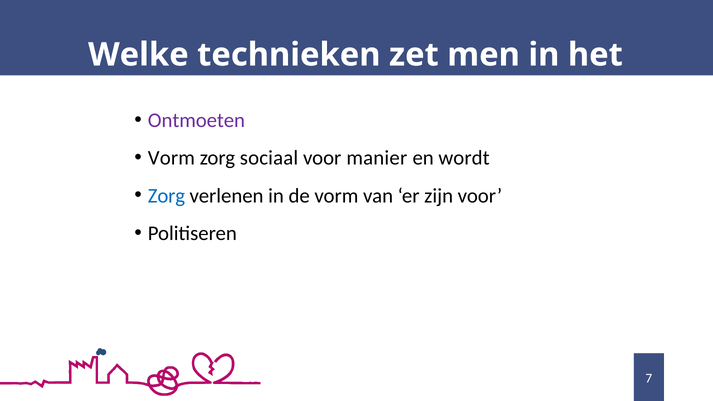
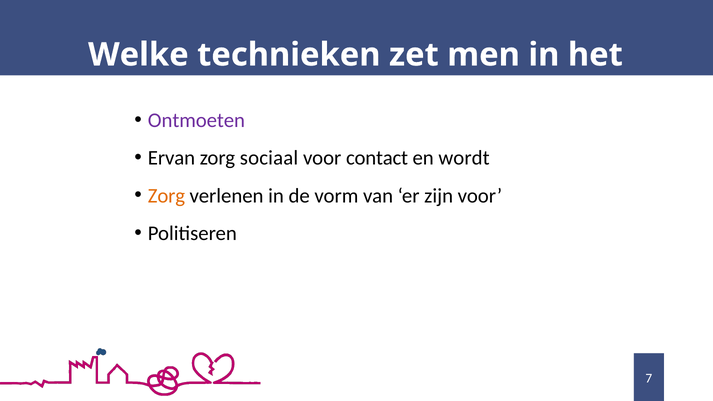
Vorm: Vorm -> Ervan (171, 158)
manier: manier -> contact (377, 158)
Zorg colour: blue -> orange (166, 196)
